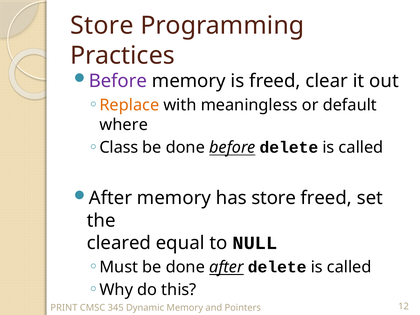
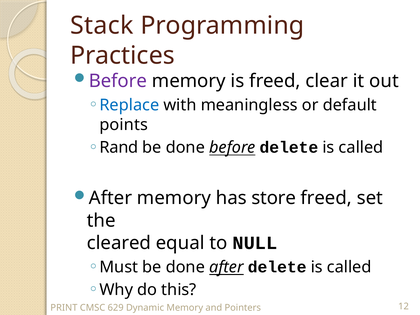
Store: Store -> Stack (102, 26)
Replace colour: orange -> blue (129, 105)
where: where -> points (124, 125)
Class: Class -> Rand (119, 148)
345: 345 -> 629 (116, 308)
